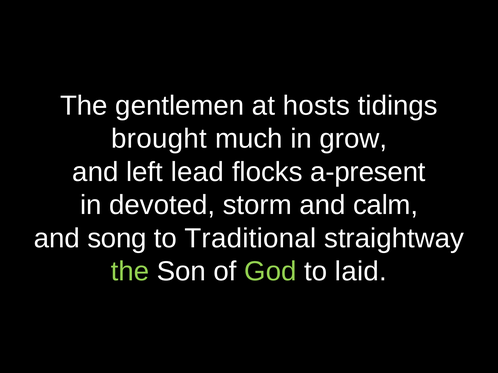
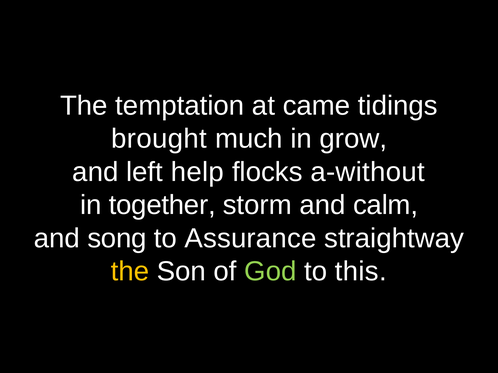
gentlemen: gentlemen -> temptation (180, 106)
hosts: hosts -> came (316, 106)
lead: lead -> help (197, 172)
a-present: a-present -> a-without (368, 172)
devoted: devoted -> together (162, 205)
Traditional: Traditional -> Assurance (250, 239)
the colour: light green -> yellow (130, 272)
laid: laid -> this (361, 272)
